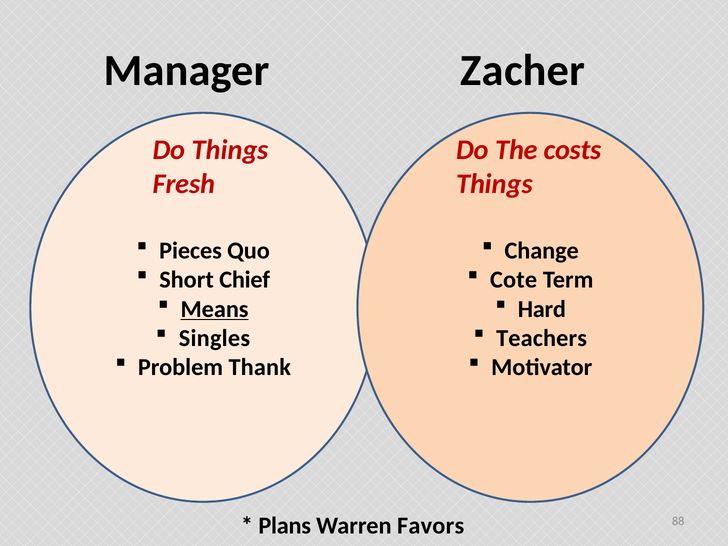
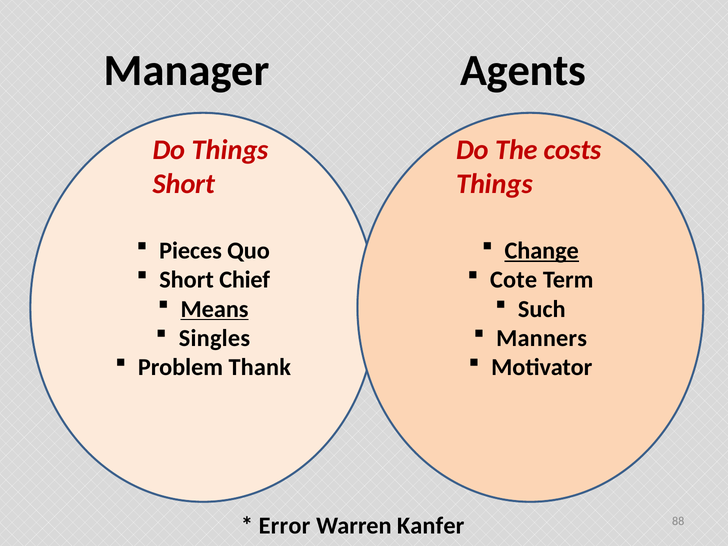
Zacher: Zacher -> Agents (523, 70)
Fresh: Fresh -> Short (184, 184)
Change underline: none -> present (542, 251)
Hard: Hard -> Such (542, 309)
Teachers: Teachers -> Manners (542, 338)
Plans: Plans -> Error (284, 526)
Favors: Favors -> Kanfer (431, 526)
